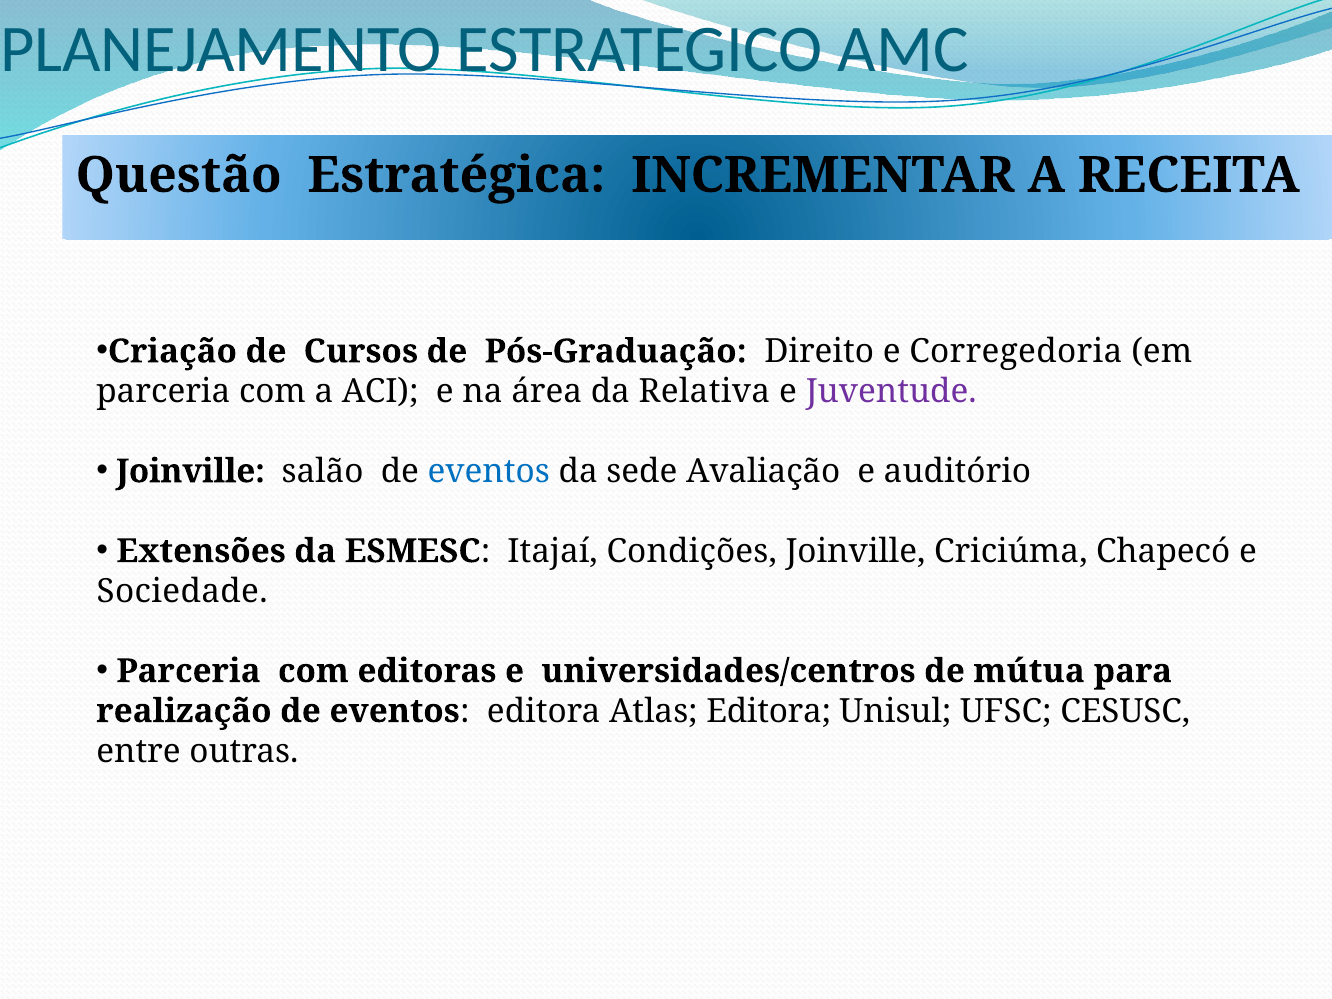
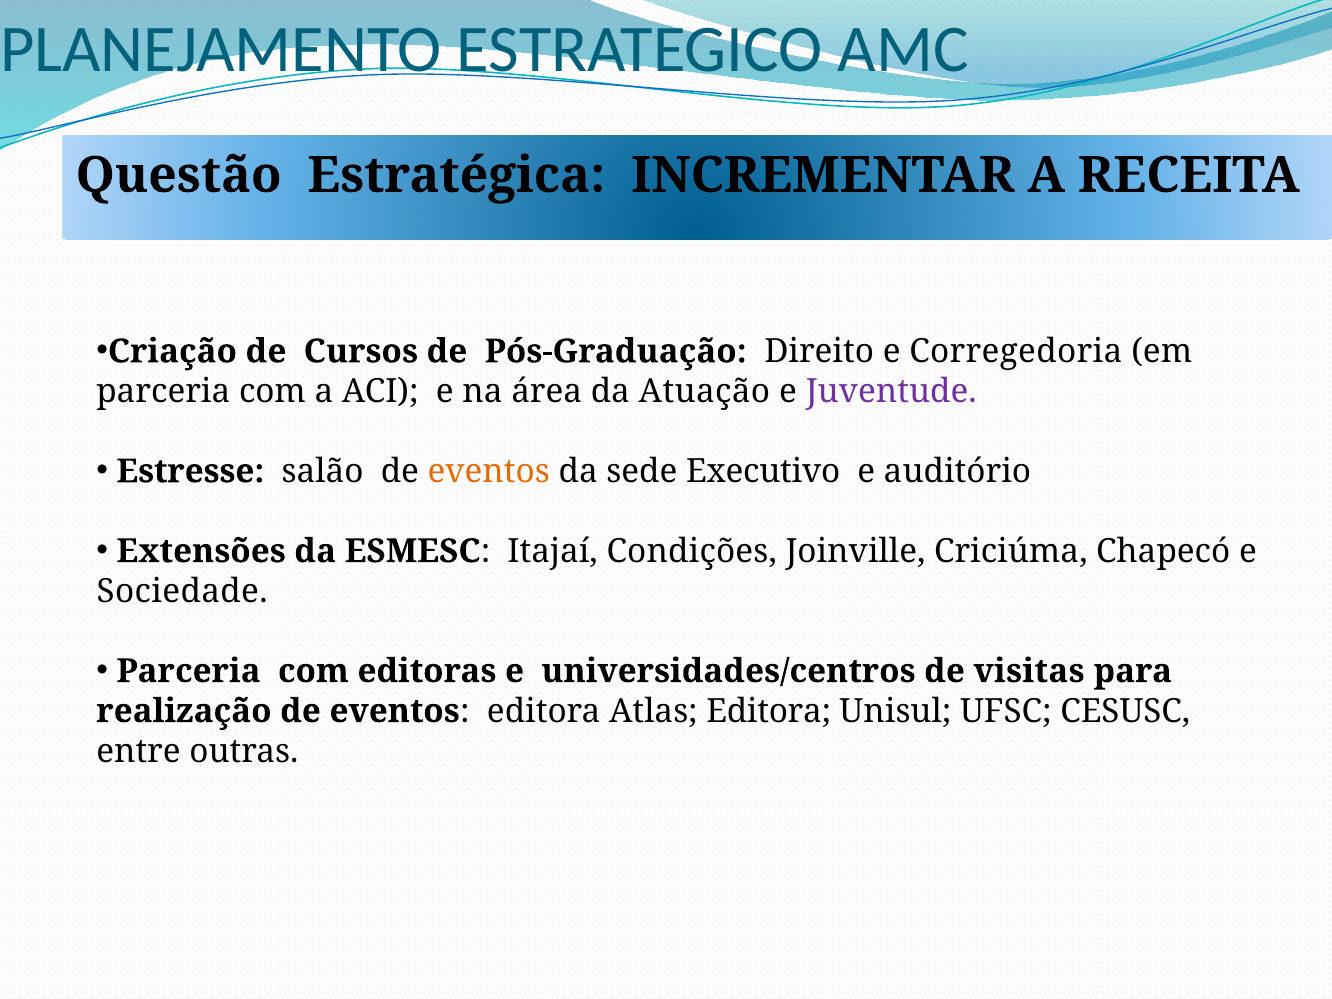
Relativa: Relativa -> Atuação (704, 391)
Joinville: Joinville -> Estresse (190, 471)
eventos colour: blue -> orange (489, 471)
Avaliação: Avaliação -> Executivo (763, 471)
mútua: mútua -> visitas (1029, 671)
